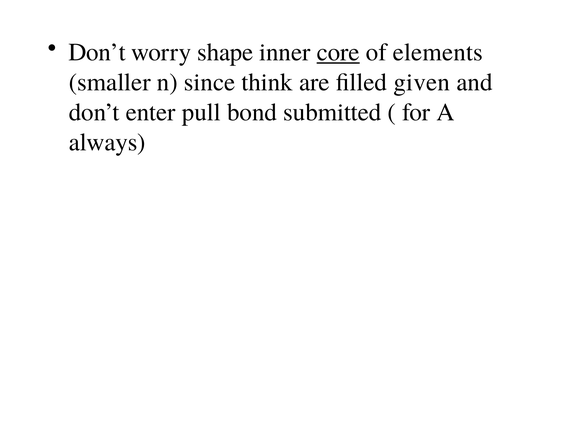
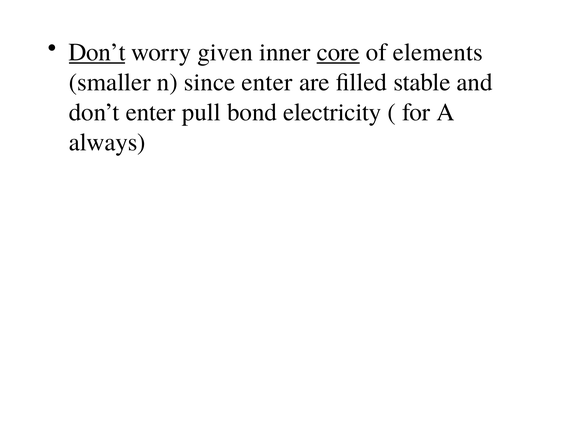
Don’t underline: none -> present (97, 52)
shape: shape -> given (225, 52)
since think: think -> enter (267, 82)
given: given -> stable (422, 82)
submitted: submitted -> electricity (332, 112)
